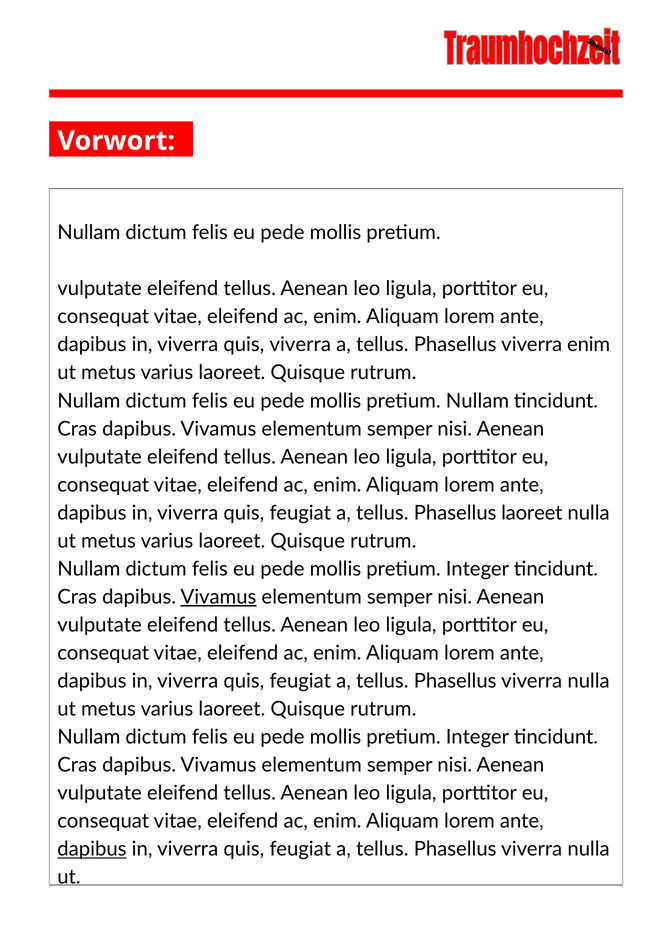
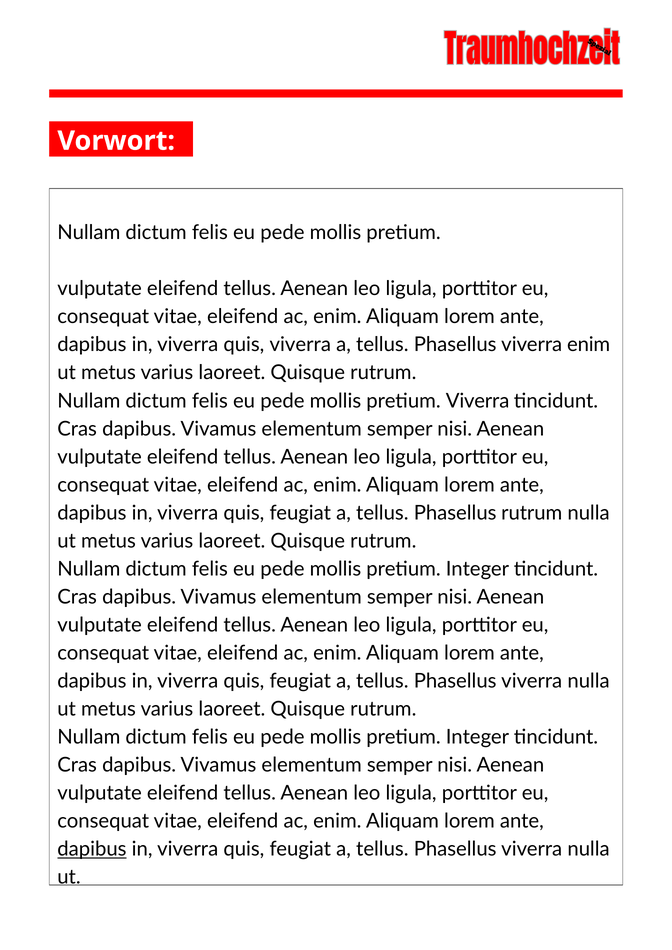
pretium Nullam: Nullam -> Viverra (478, 401)
Phasellus laoreet: laoreet -> rutrum (532, 513)
Vivamus underline: present -> none (218, 597)
